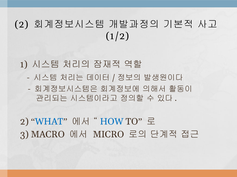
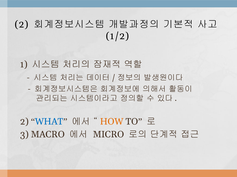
HOW colour: blue -> orange (112, 122)
